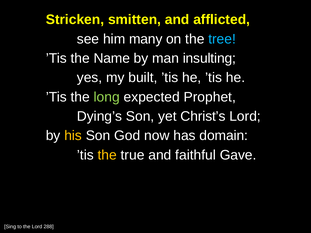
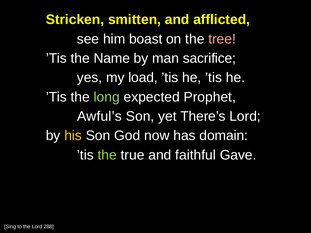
many: many -> boast (146, 39)
tree colour: light blue -> pink (222, 39)
insulting: insulting -> sacrifice (209, 58)
built: built -> load (143, 78)
Dying’s: Dying’s -> Awful’s (99, 116)
Christ’s: Christ’s -> There’s (203, 116)
the colour: yellow -> light green (107, 155)
